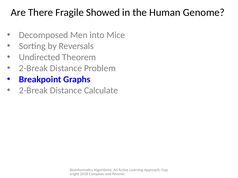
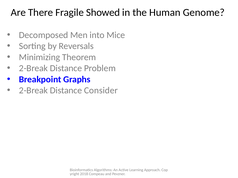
Undirected: Undirected -> Minimizing (40, 57)
Calculate: Calculate -> Consider (101, 91)
